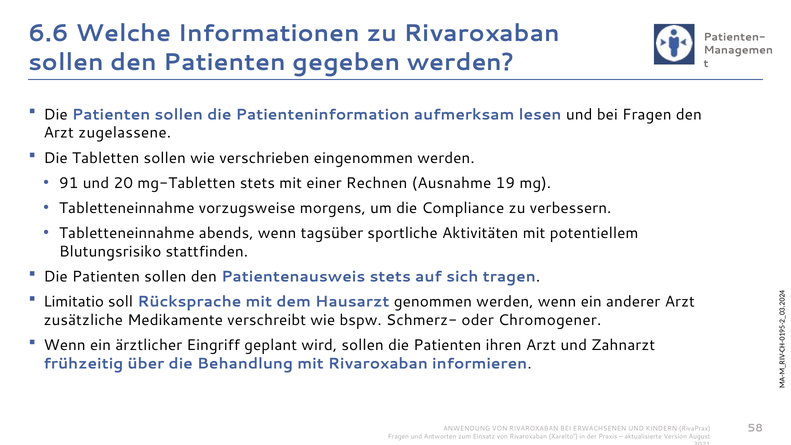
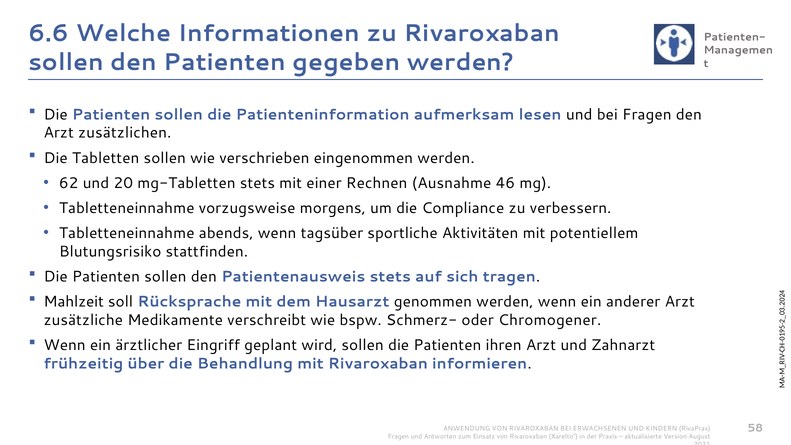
zugelassene: zugelassene -> zusätzlichen (125, 133)
91: 91 -> 62 (69, 183)
19: 19 -> 46 (505, 183)
Limitatio: Limitatio -> Mahlzeit (74, 302)
